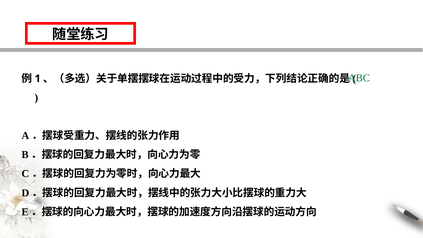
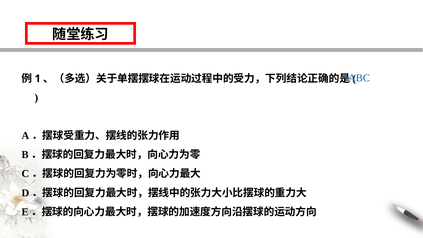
ABC colour: green -> blue (359, 78)
